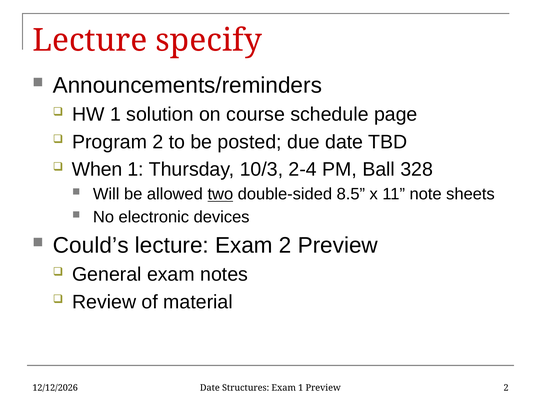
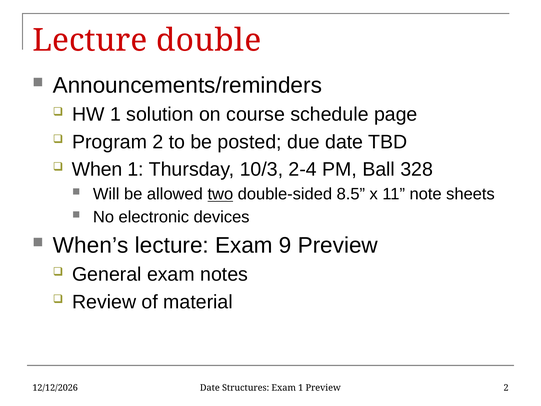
specify: specify -> double (209, 40)
Could’s: Could’s -> When’s (91, 245)
Exam 2: 2 -> 9 (285, 245)
